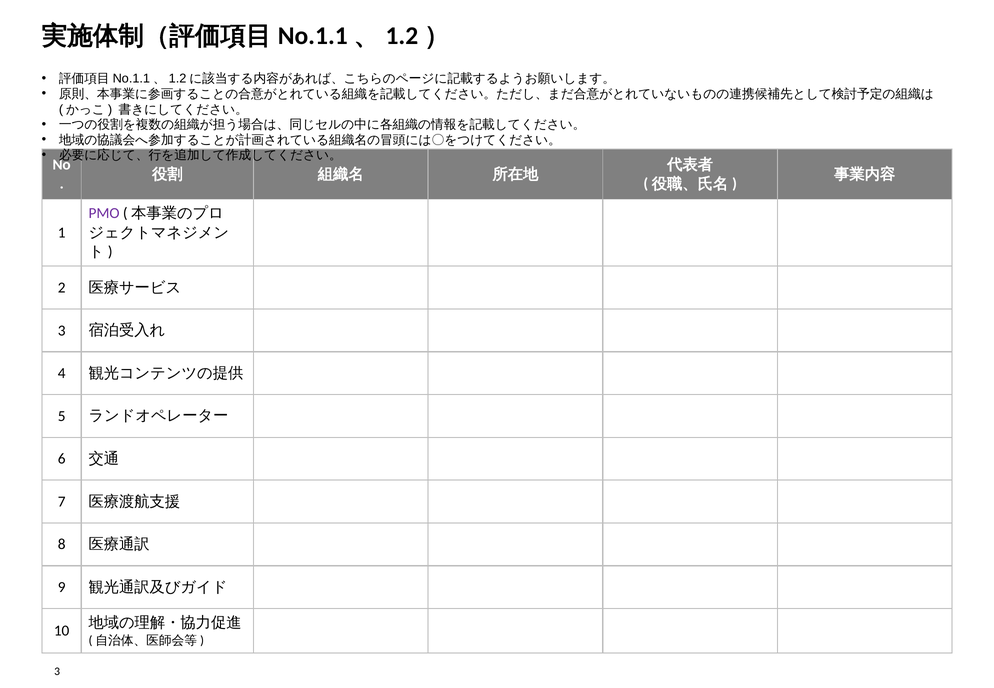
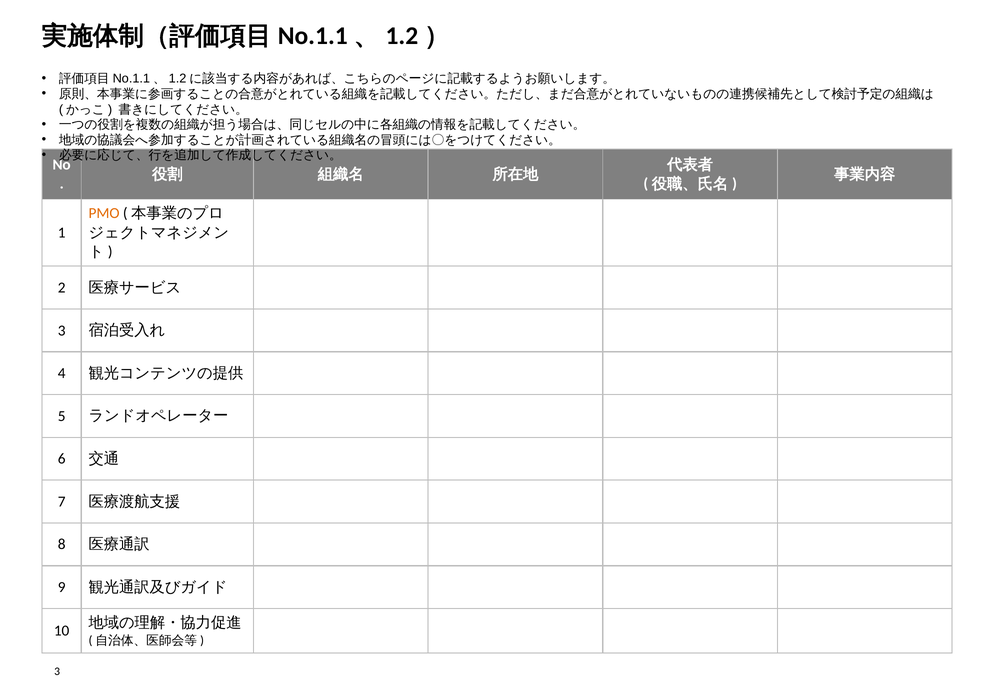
PMO colour: purple -> orange (104, 213)
